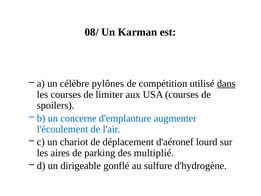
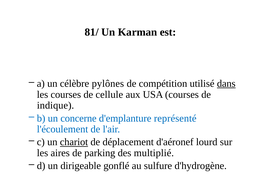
08/: 08/ -> 81/ (92, 32)
limiter: limiter -> cellule (109, 94)
spoilers: spoilers -> indique (56, 105)
augmenter: augmenter -> représenté (175, 118)
chariot underline: none -> present (74, 142)
